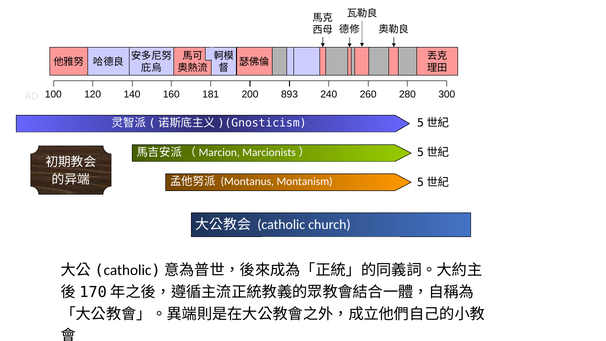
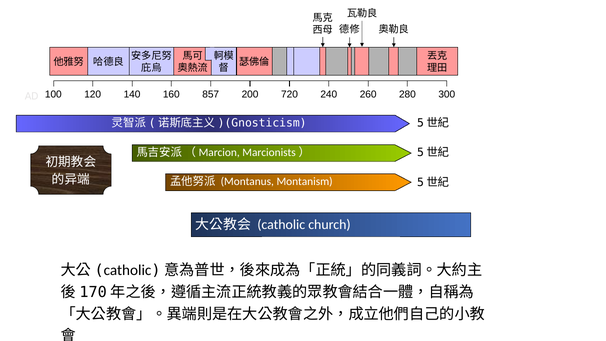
181: 181 -> 857 (211, 95)
893: 893 -> 720 (289, 95)
